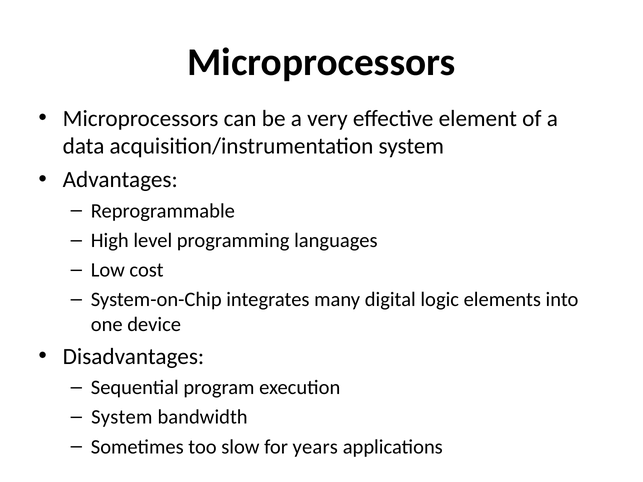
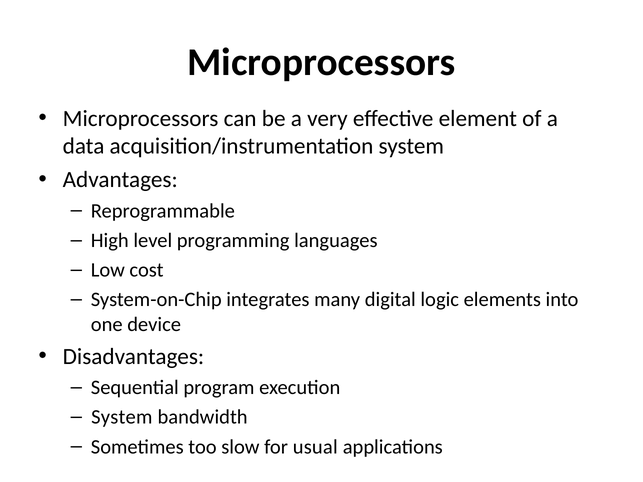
years: years -> usual (315, 447)
